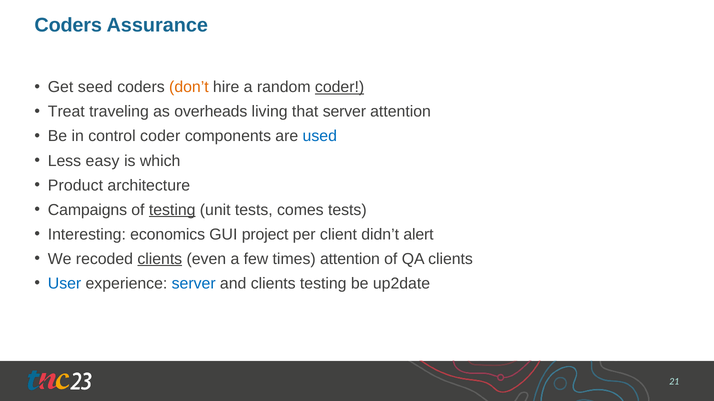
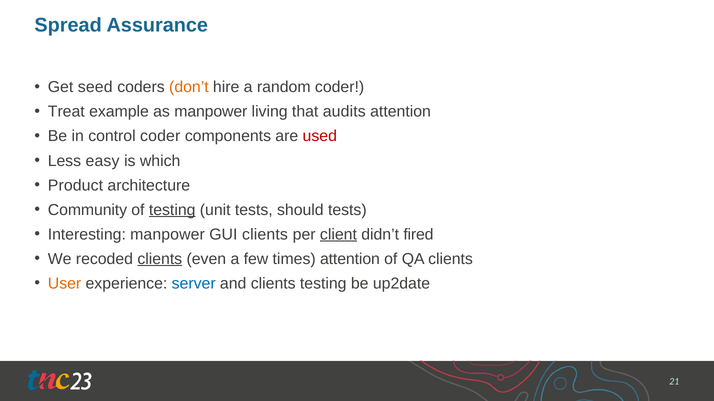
Coders: Coders -> Spread (68, 25)
coder underline: present -> none (340, 87)
traveling: traveling -> example (119, 112)
as overheads: overheads -> manpower (211, 112)
that server: server -> audits (344, 112)
used colour: blue -> red (320, 136)
Campaigns: Campaigns -> Community (87, 210)
comes: comes -> should (300, 210)
Interesting economics: economics -> manpower (168, 235)
GUI project: project -> clients (265, 235)
client underline: none -> present (338, 235)
alert: alert -> fired (418, 235)
User colour: blue -> orange (65, 284)
